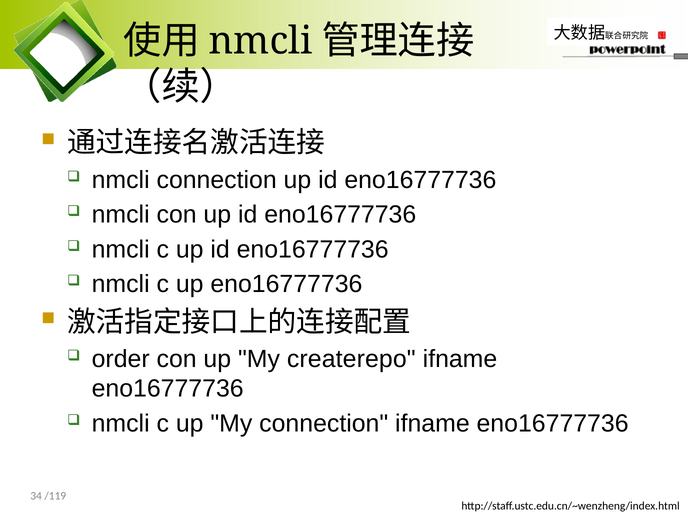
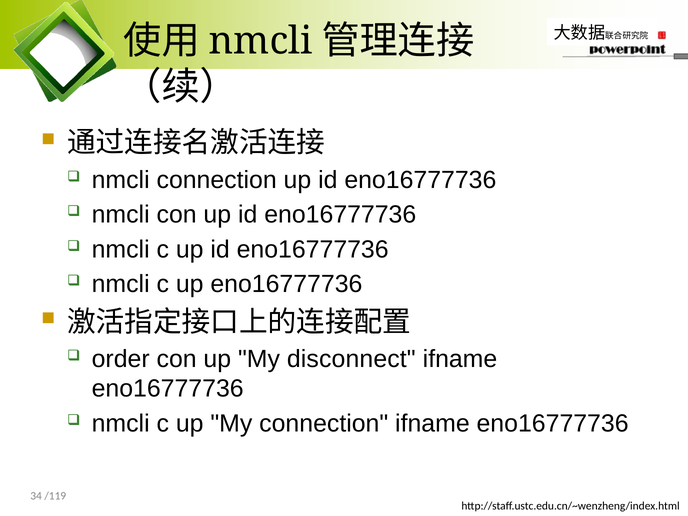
createrepo: createrepo -> disconnect (351, 359)
